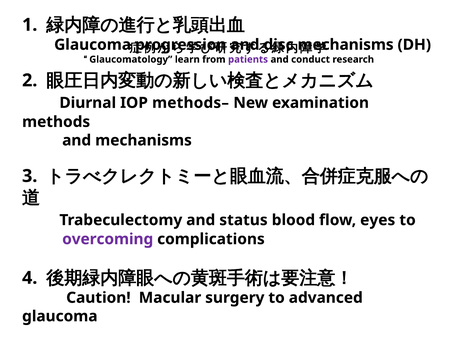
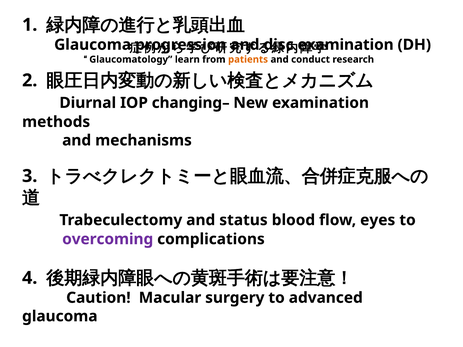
mechanisms: mechanisms -> examination (346, 45)
patients colour: purple -> orange (248, 59)
methods–: methods– -> changing– (191, 103)
